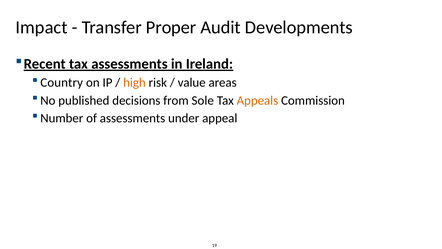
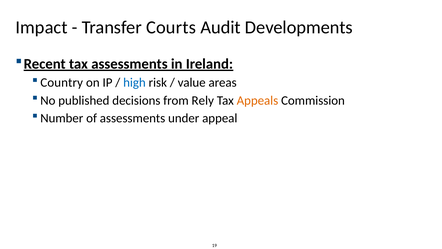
Proper: Proper -> Courts (171, 27)
high colour: orange -> blue (134, 83)
Sole: Sole -> Rely (203, 100)
